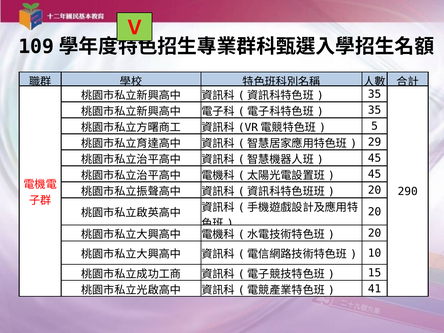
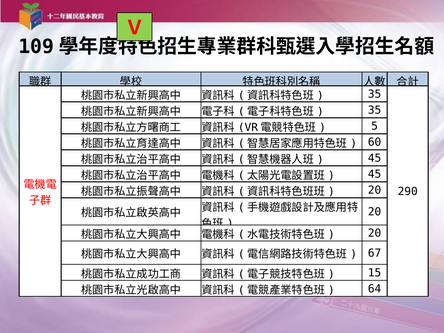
29: 29 -> 60 (375, 142)
10: 10 -> 67 (375, 253)
41: 41 -> 64 (375, 289)
